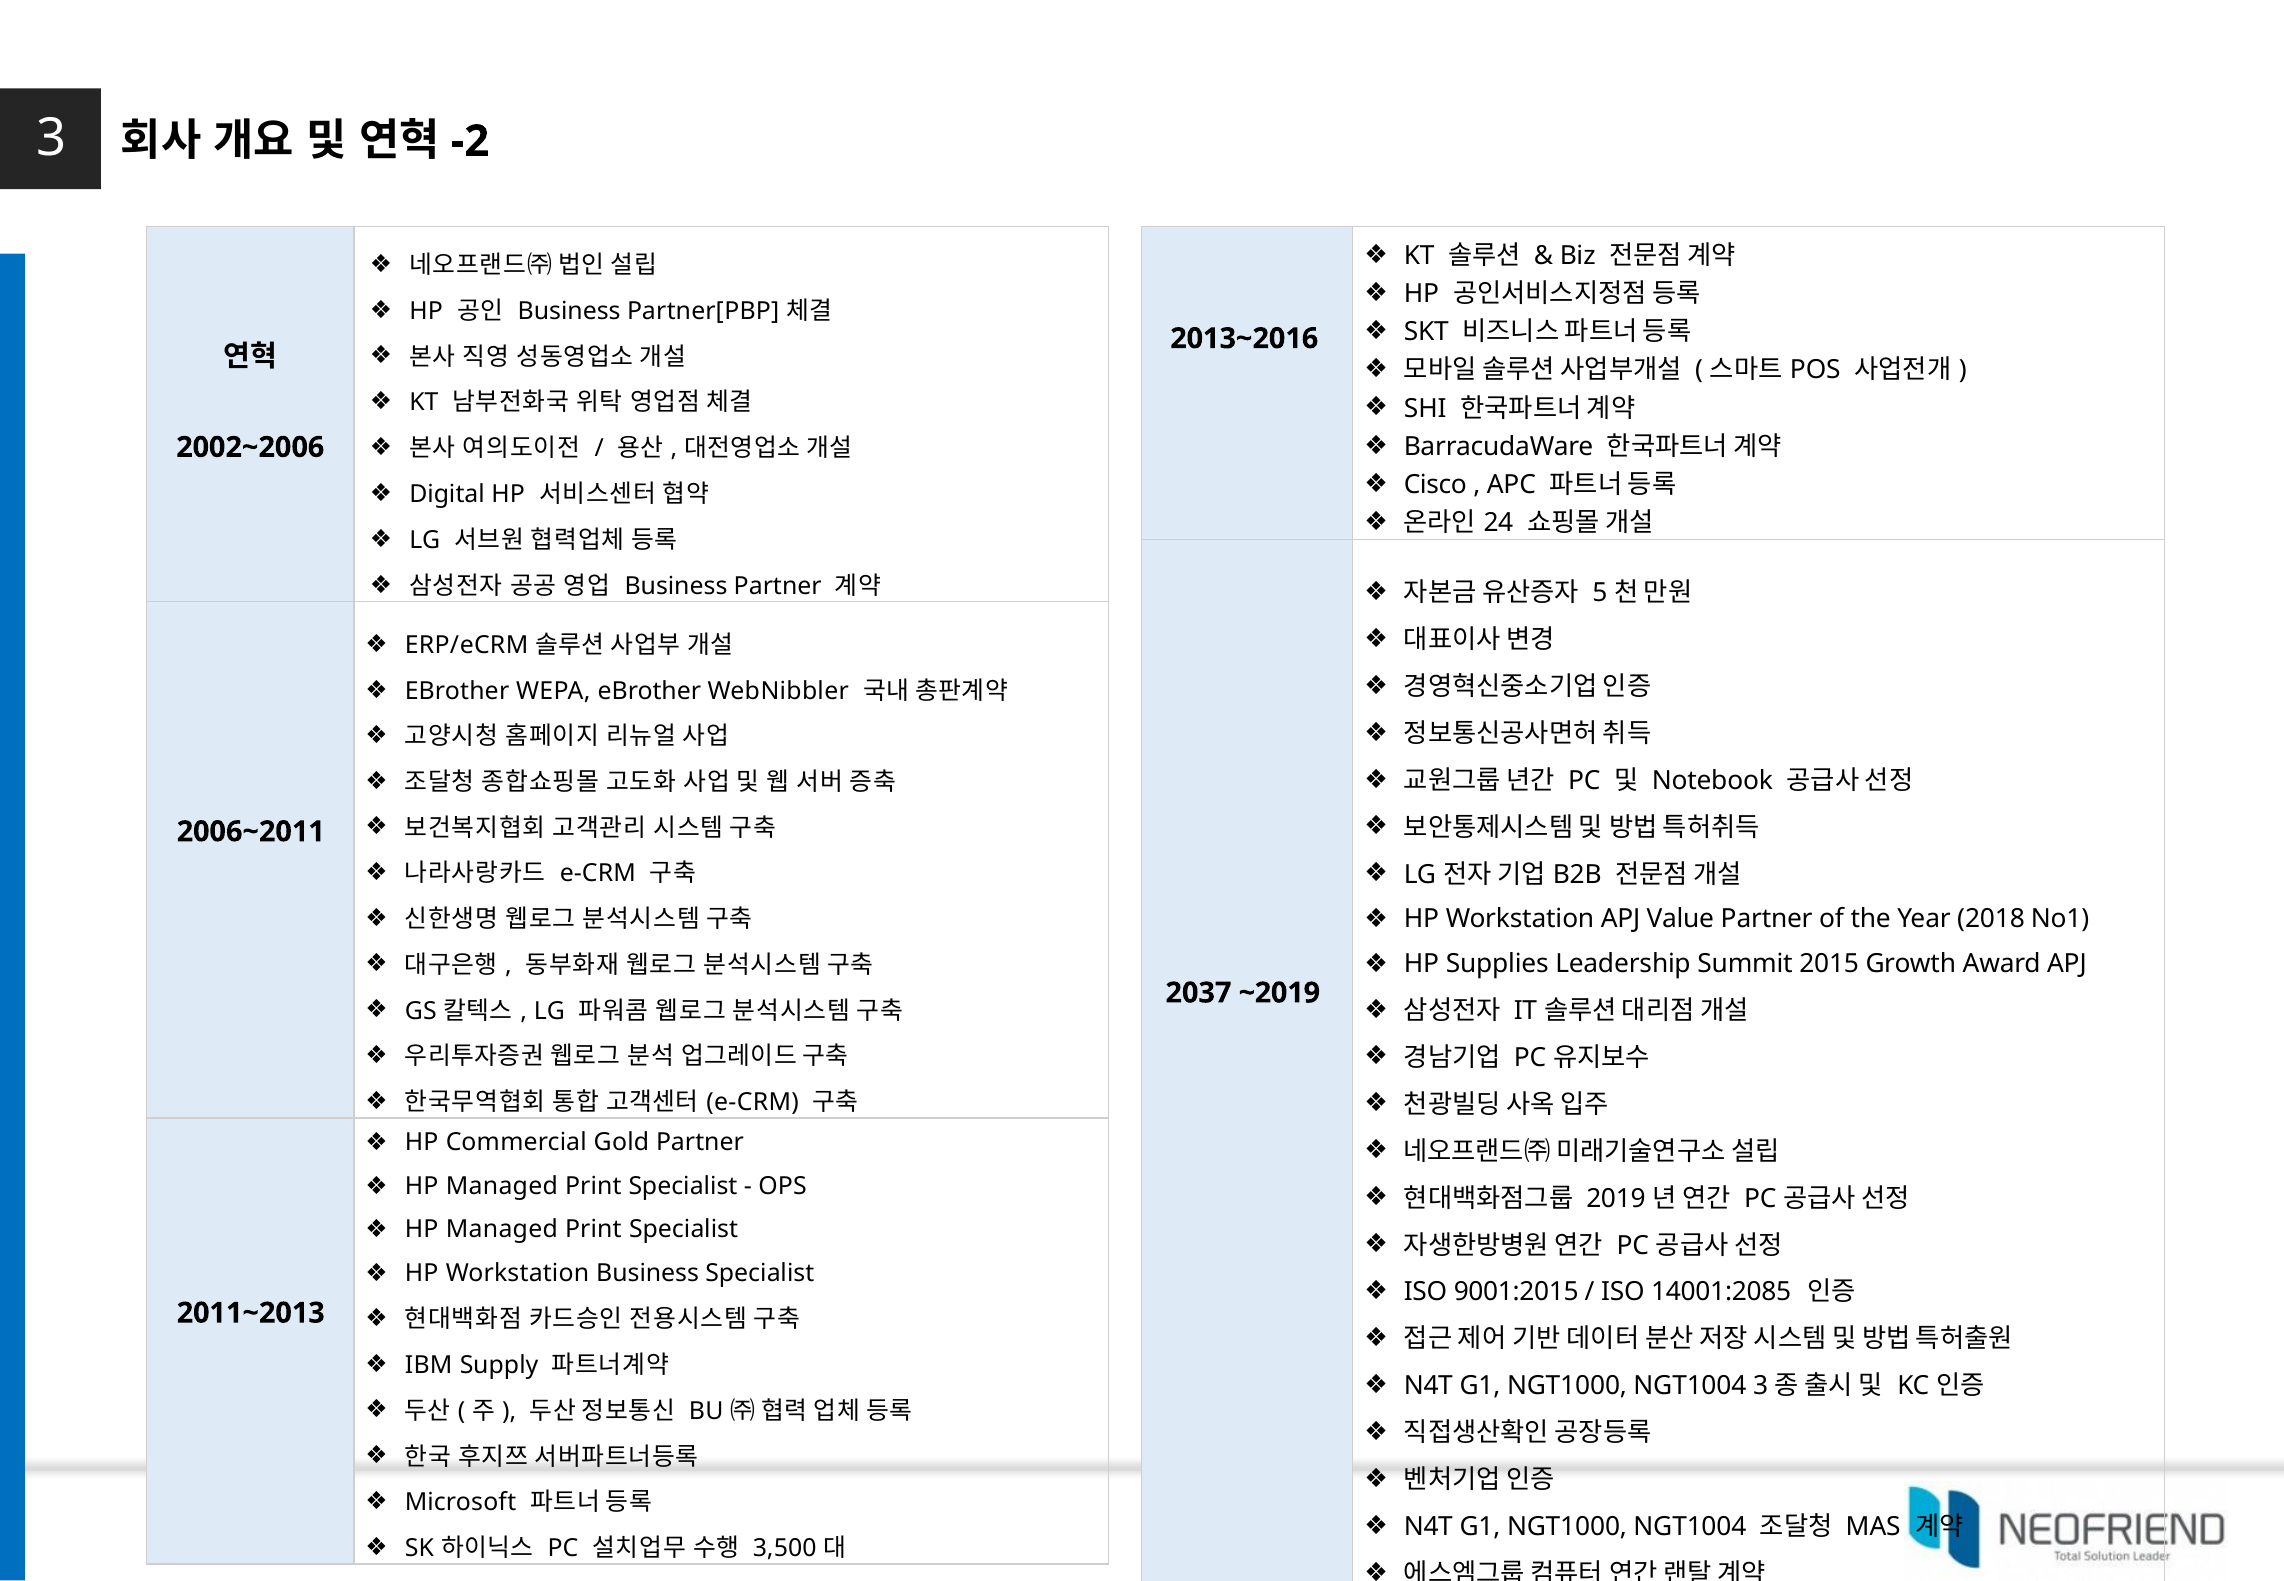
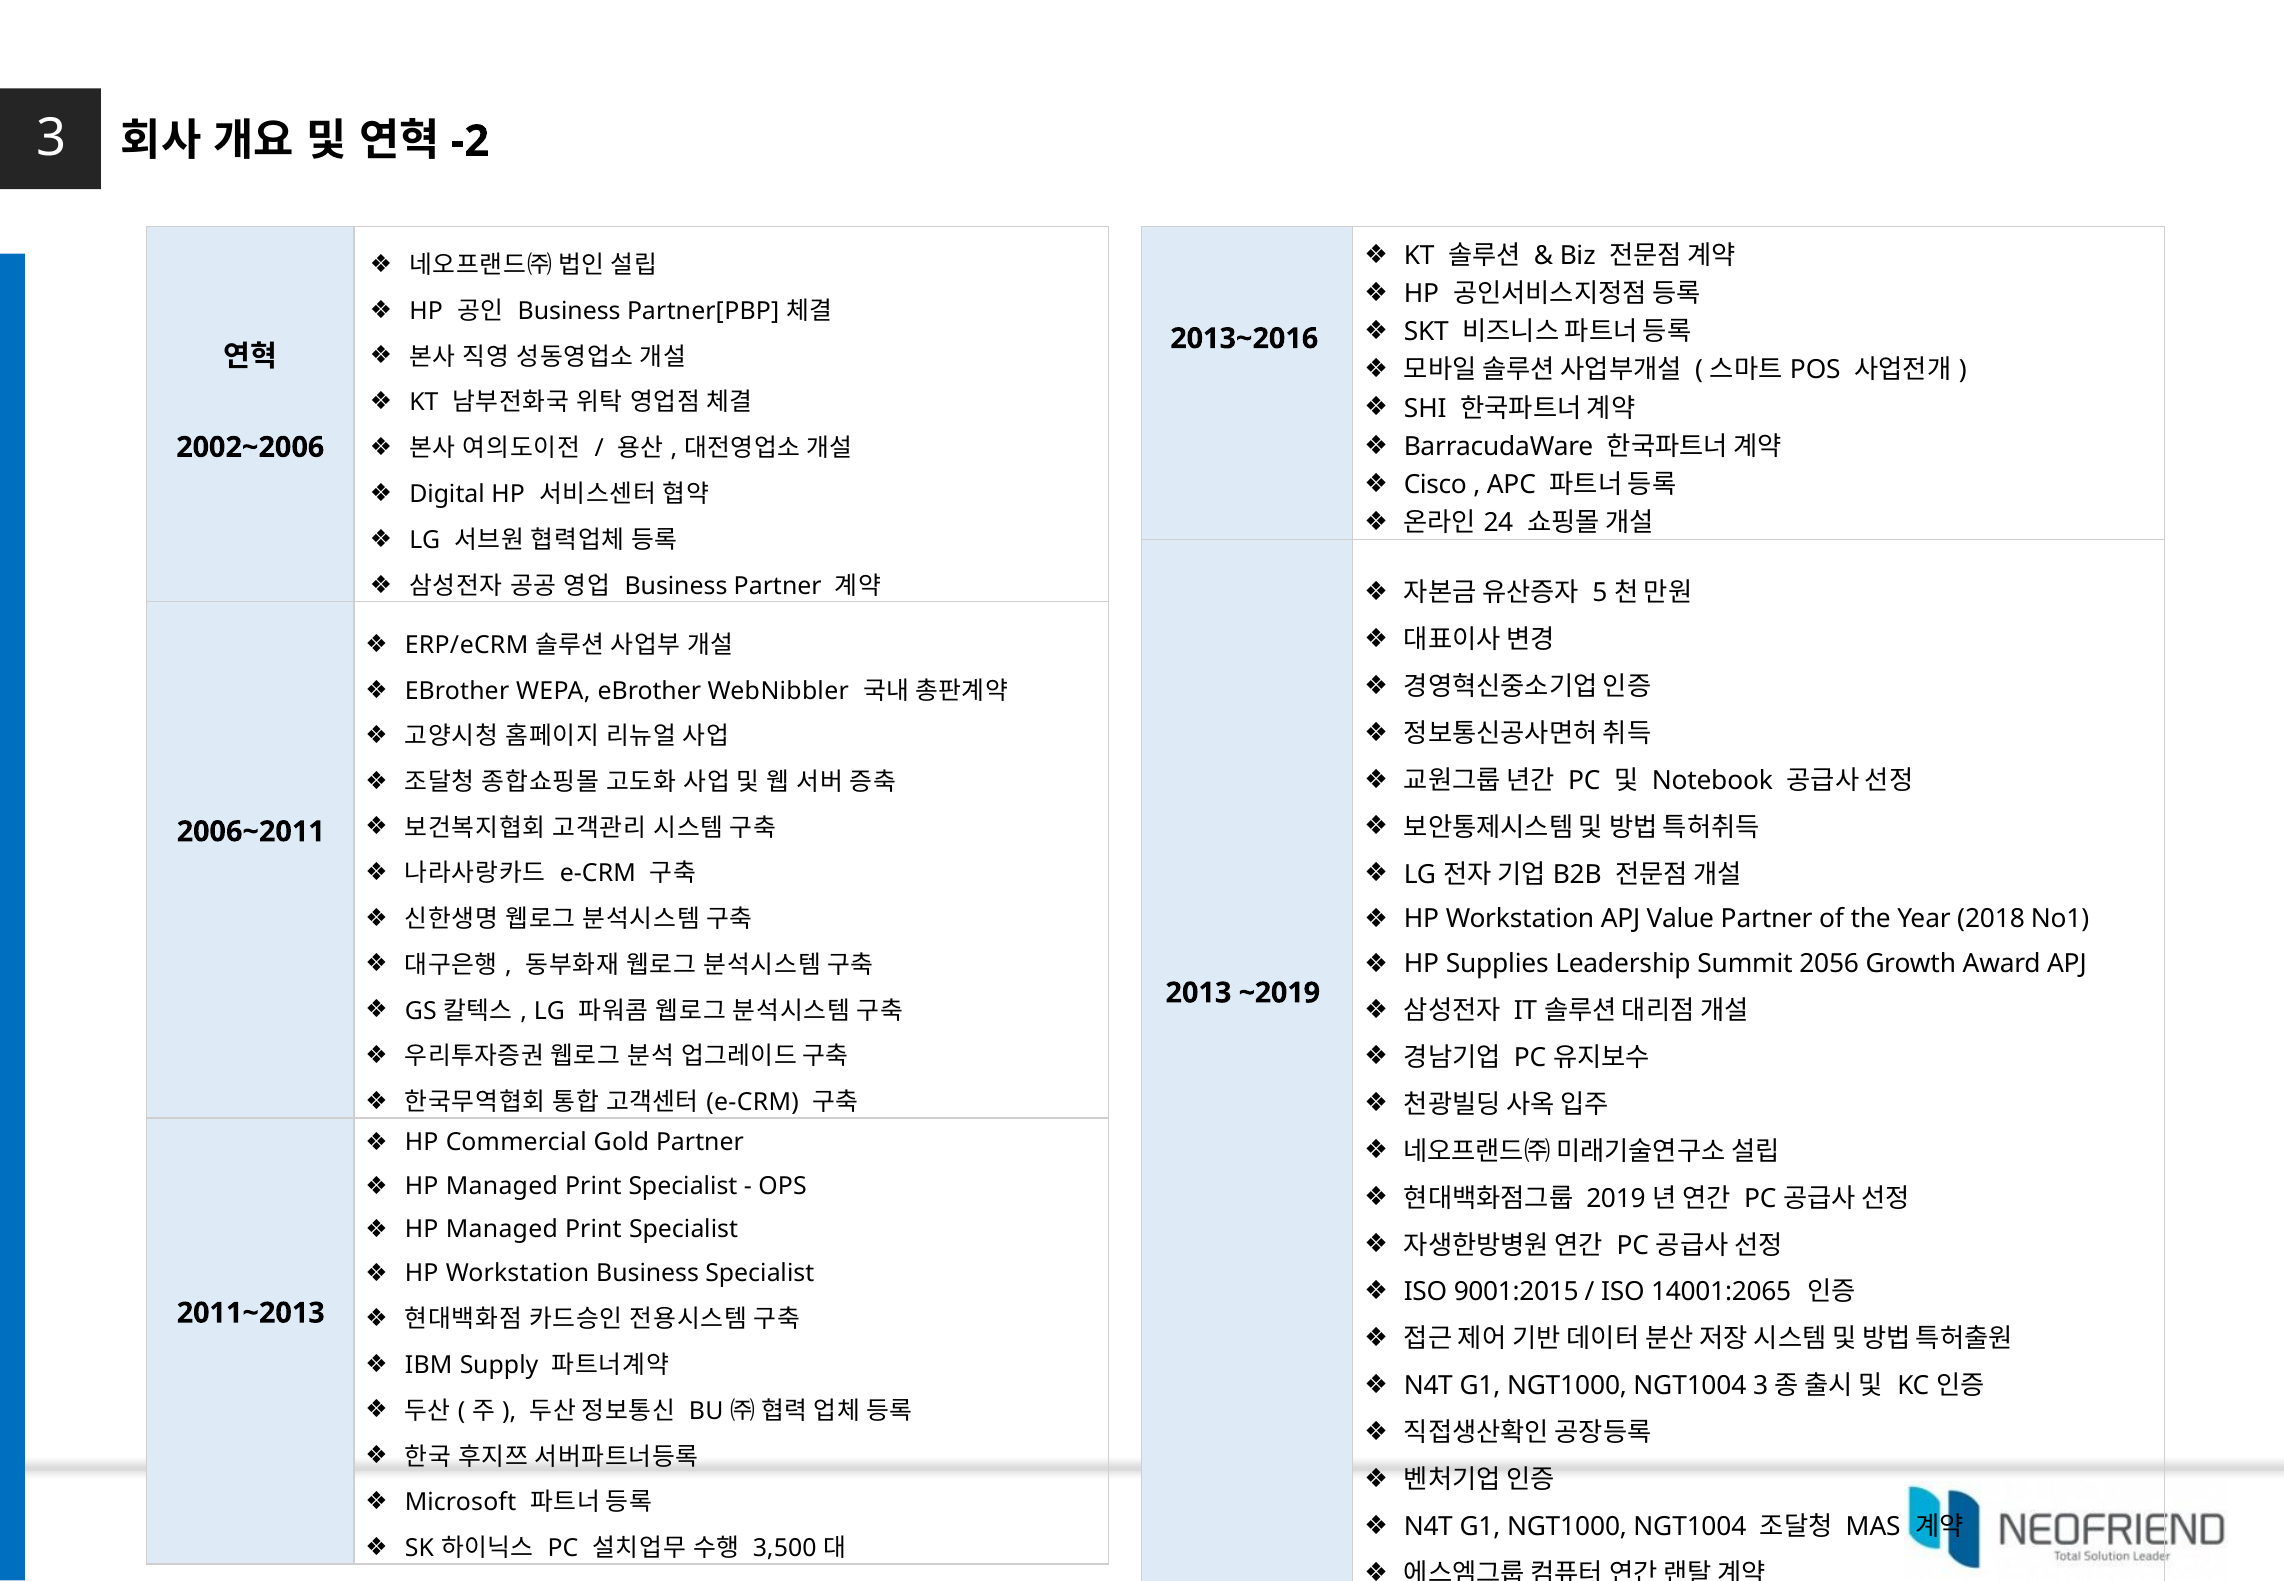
2015: 2015 -> 2056 (1829, 964)
2037: 2037 -> 2013 (1198, 993)
14001:2085: 14001:2085 -> 14001:2065 (1721, 1293)
